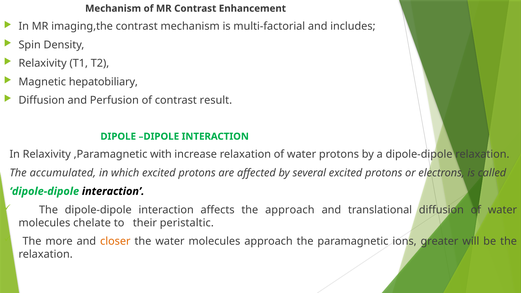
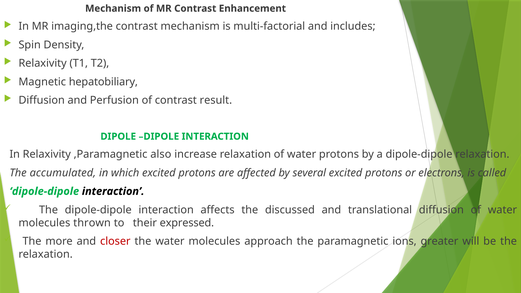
with: with -> also (161, 154)
the approach: approach -> discussed (290, 210)
chelate: chelate -> thrown (92, 223)
peristaltic: peristaltic -> expressed (187, 223)
closer colour: orange -> red (115, 241)
